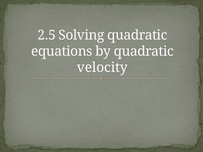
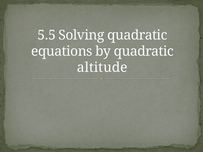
2.5: 2.5 -> 5.5 (47, 35)
velocity: velocity -> altitude (102, 68)
